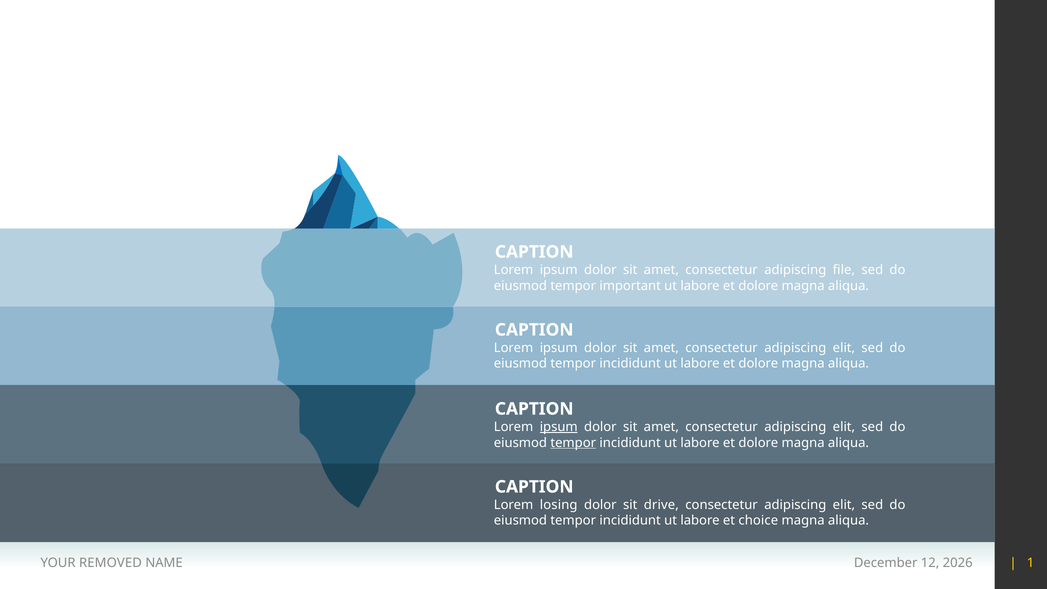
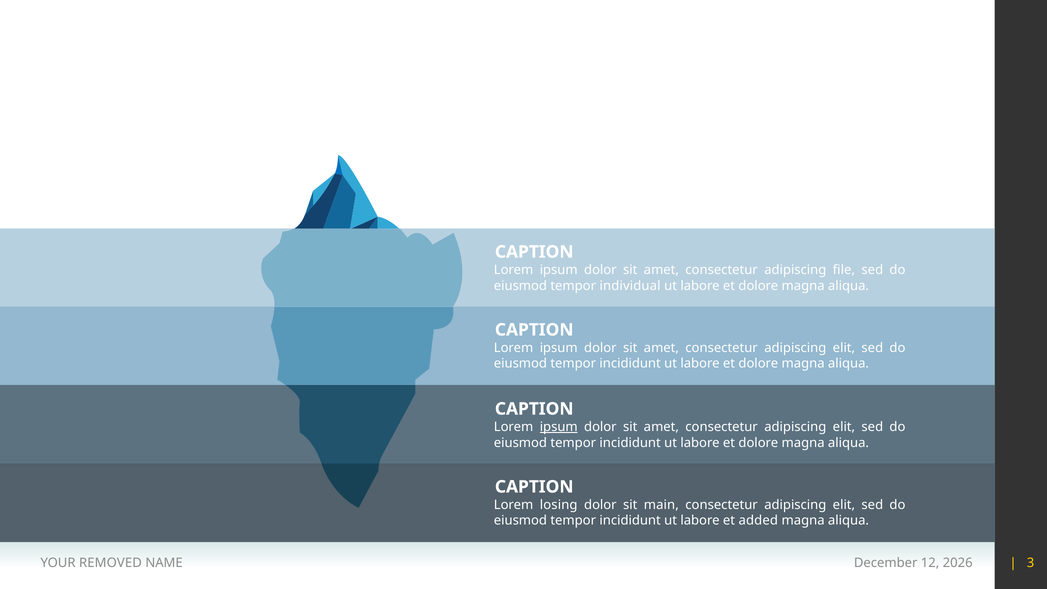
important: important -> individual (630, 286)
tempor underline: present -> none (573, 443)
drive: drive -> main (661, 505)
choice: choice -> added (758, 521)
1: 1 -> 3 (1031, 563)
